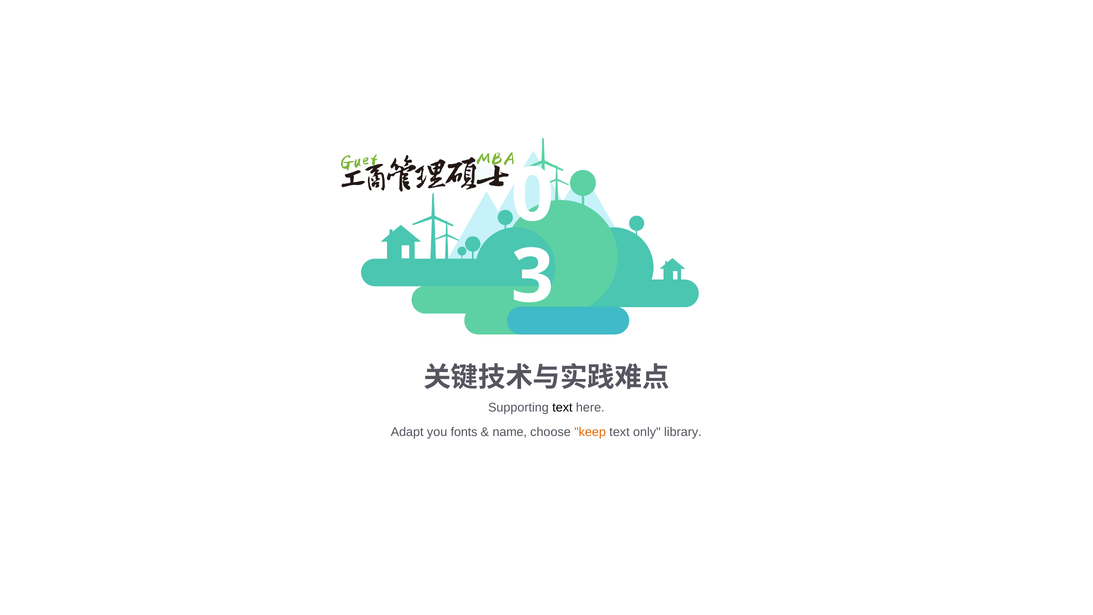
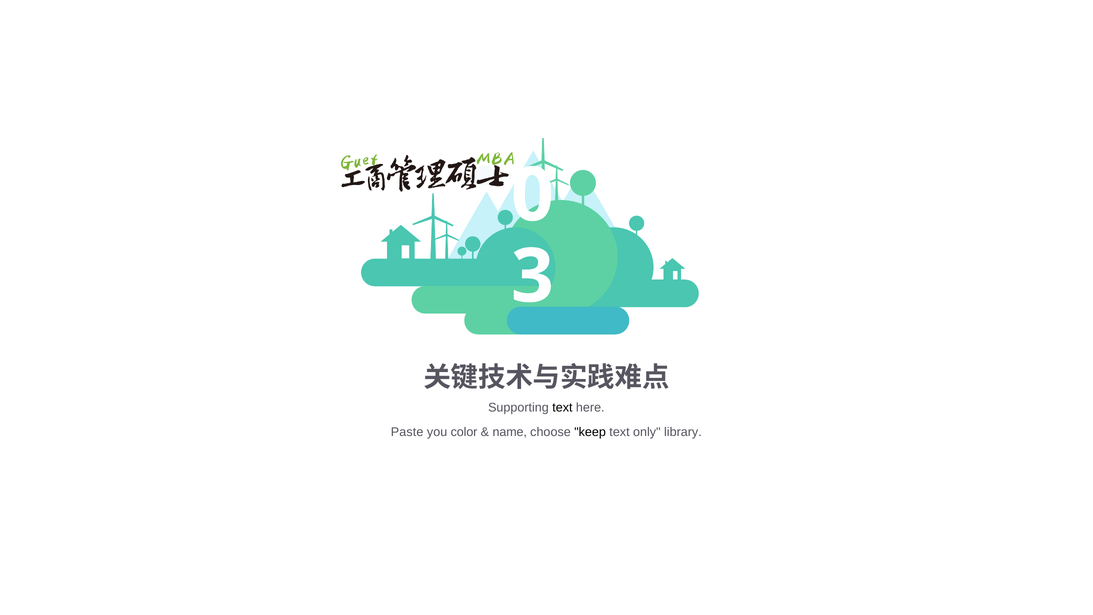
Adapt: Adapt -> Paste (407, 432)
fonts: fonts -> color (464, 432)
keep colour: orange -> black (590, 432)
